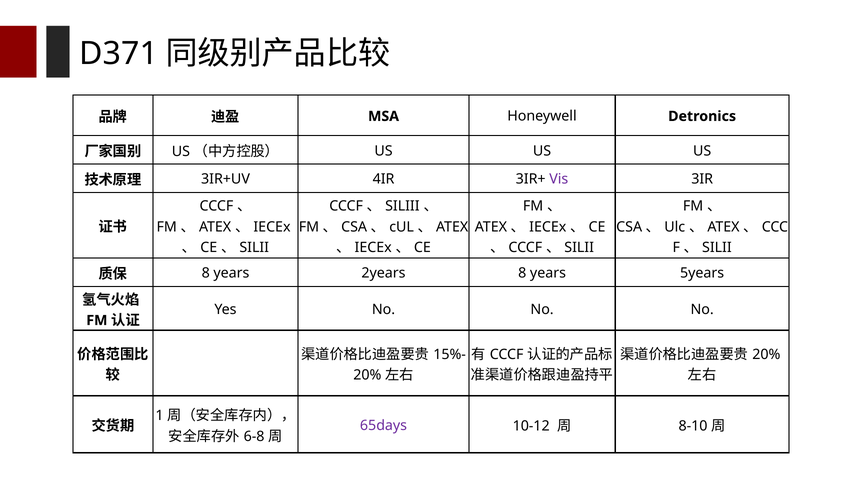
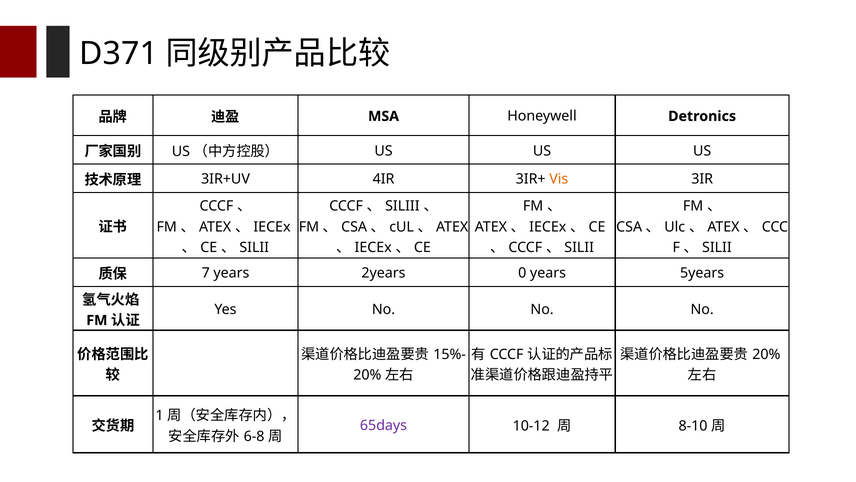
Vis colour: purple -> orange (559, 179)
8: 8 -> 7 (206, 273)
2years 8: 8 -> 0 (522, 273)
